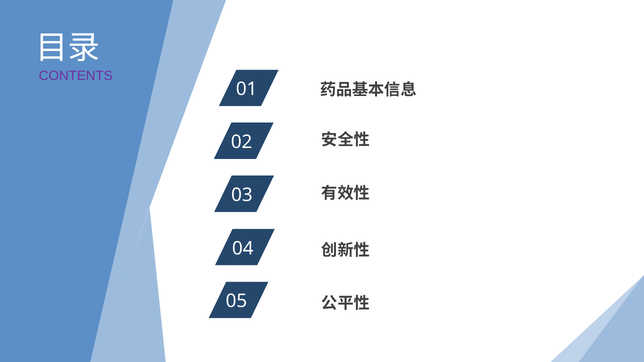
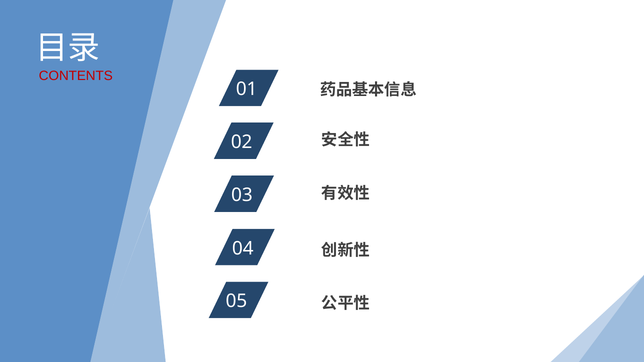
CONTENTS colour: purple -> red (76, 76)
